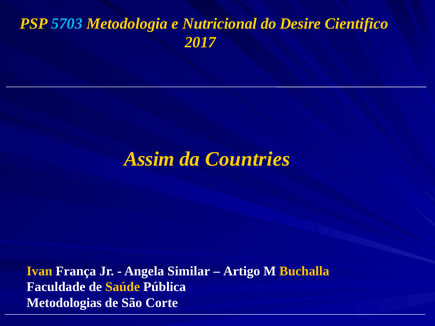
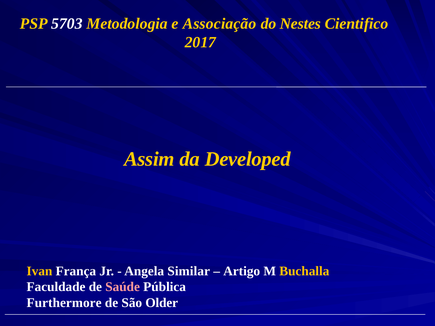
5703 colour: light blue -> white (67, 24)
Nutricional: Nutricional -> Associação (220, 24)
Desire: Desire -> Nestes (300, 24)
Countries: Countries -> Developed (248, 159)
Saúde colour: yellow -> pink (123, 287)
Metodologias: Metodologias -> Furthermore (64, 303)
Corte: Corte -> Older (162, 303)
